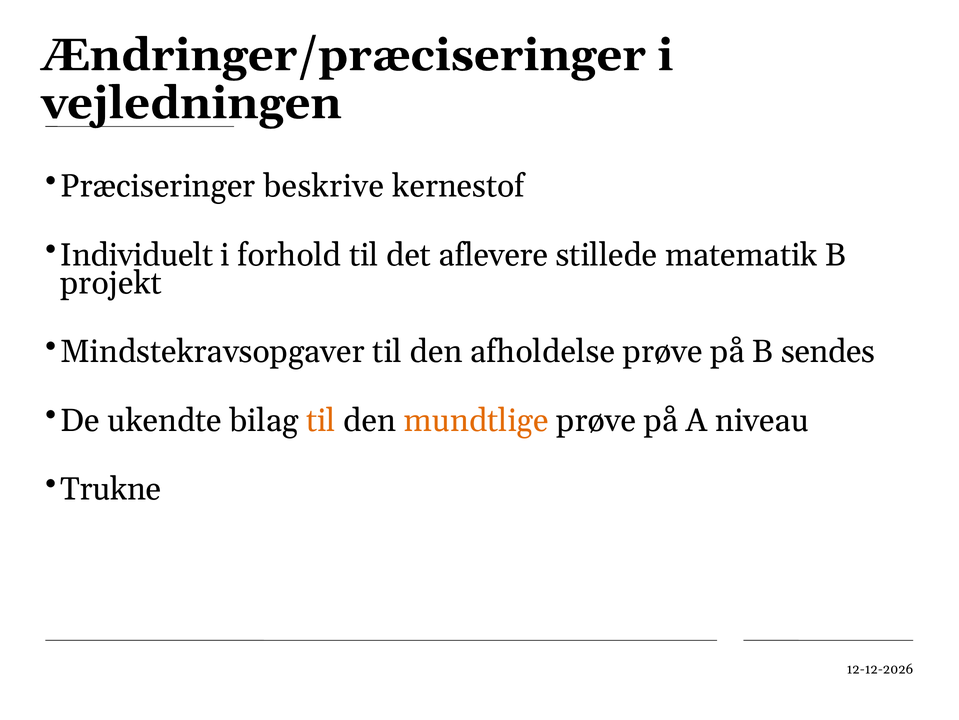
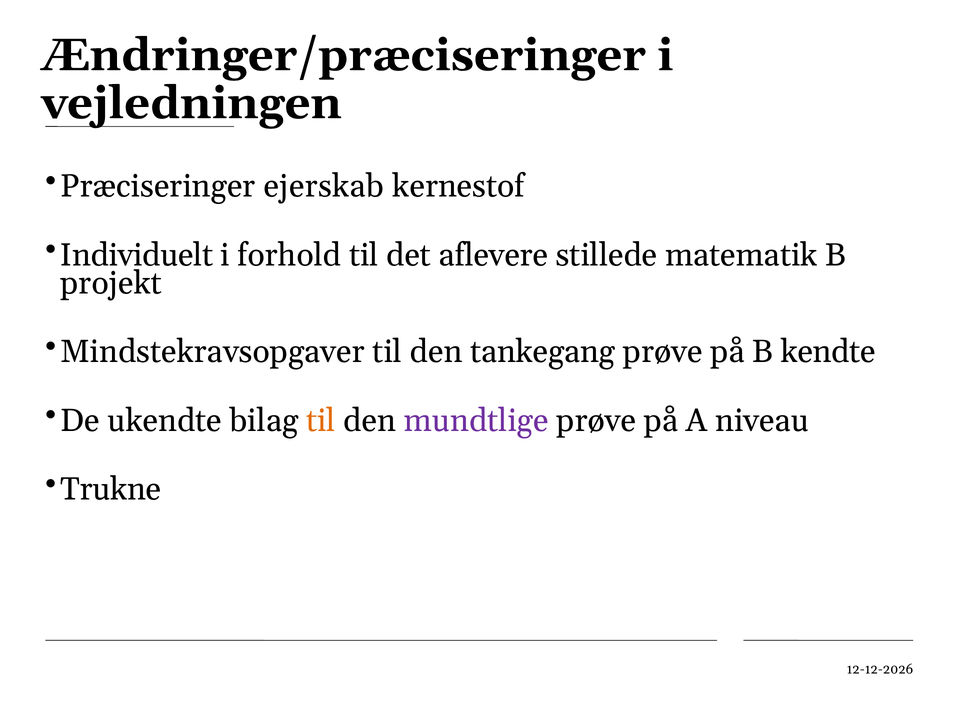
beskrive: beskrive -> ejerskab (324, 186)
afholdelse: afholdelse -> tankegang (543, 351)
sendes: sendes -> kendte (828, 351)
mundtlige colour: orange -> purple (476, 420)
